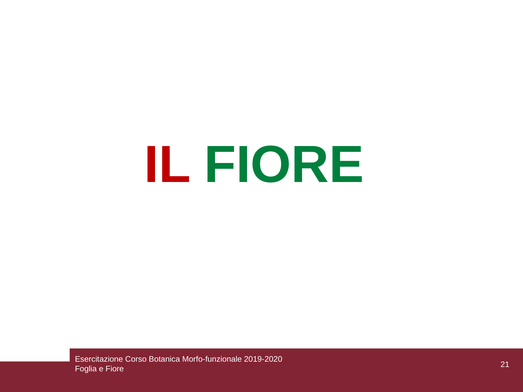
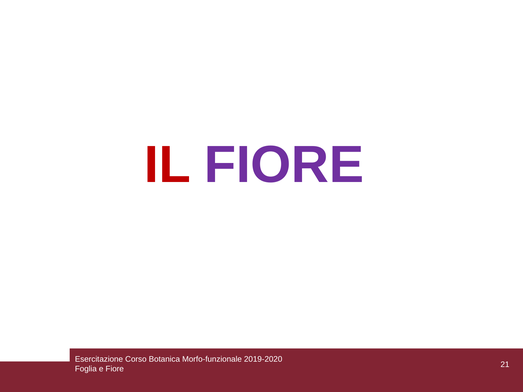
FIORE colour: green -> purple (284, 165)
